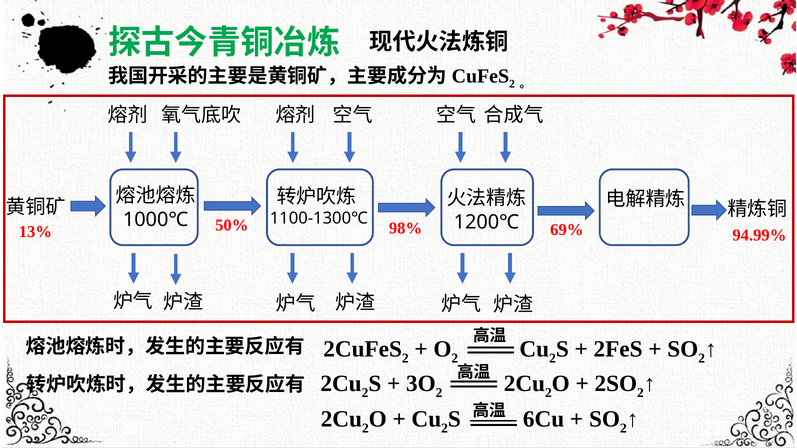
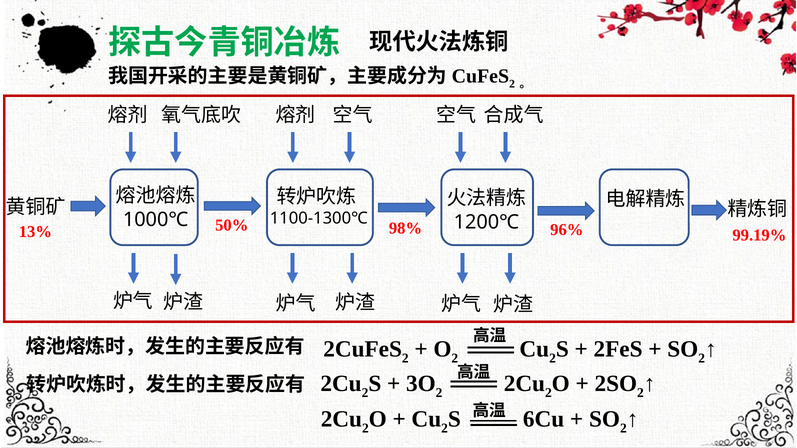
69%: 69% -> 96% (567, 230)
94.99%: 94.99% -> 99.19% (759, 235)
